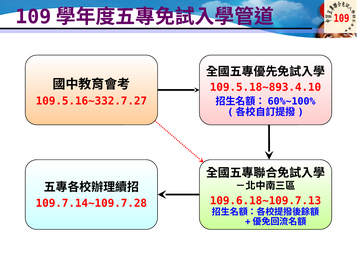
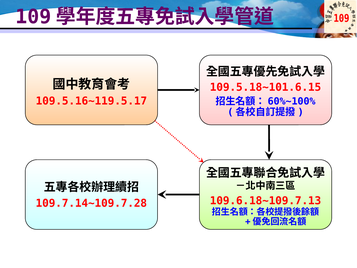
109.5.18~893.4.10: 109.5.18~893.4.10 -> 109.5.18~101.6.15 (266, 87)
109.5.16~332.7.27: 109.5.16~332.7.27 -> 109.5.16~119.5.17 (91, 101)
